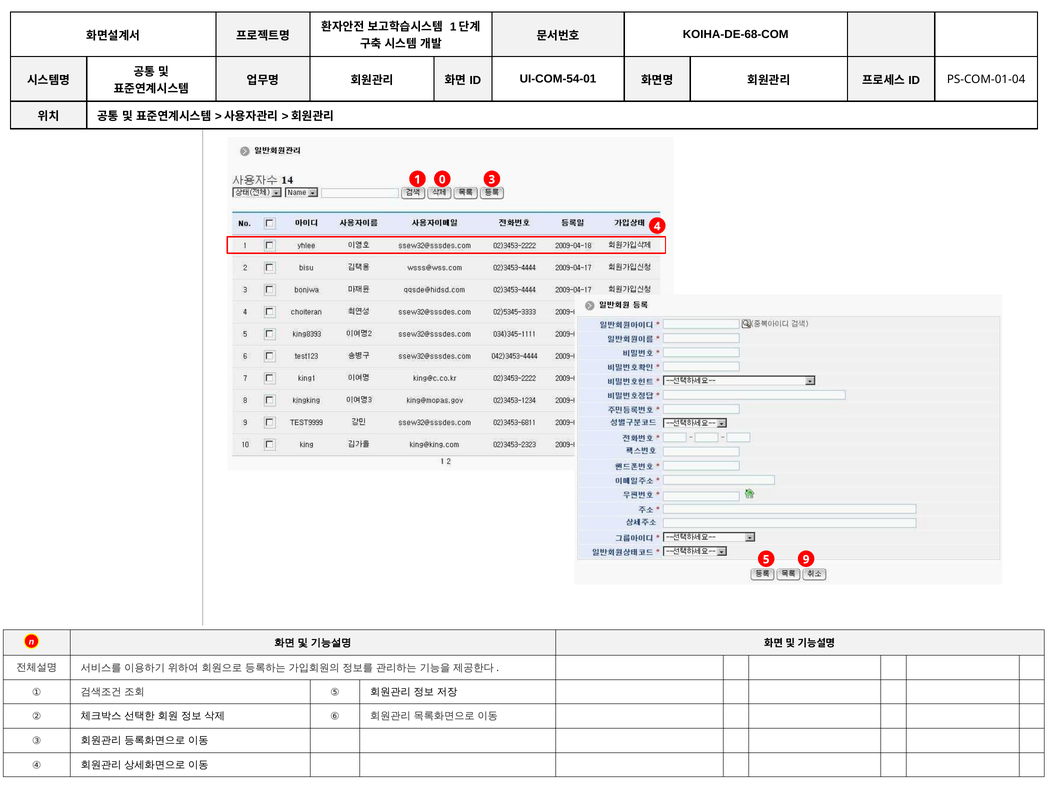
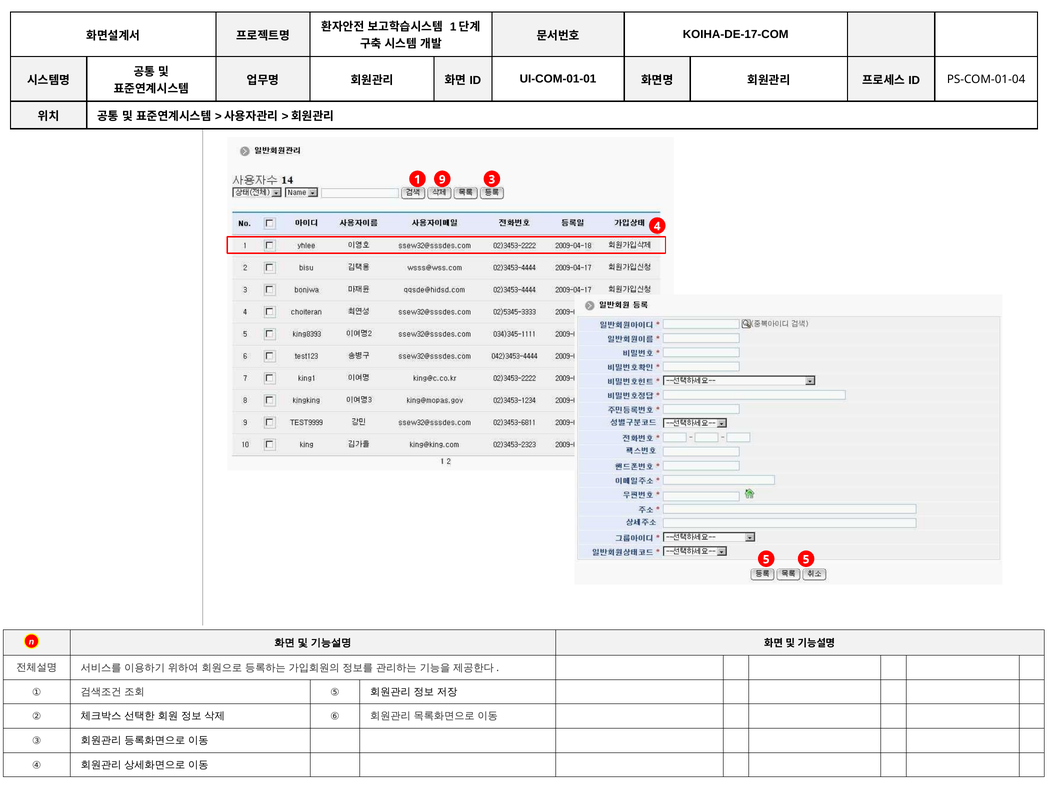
KOIHA-DE-68-COM: KOIHA-DE-68-COM -> KOIHA-DE-17-COM (736, 35)
UI-COM-54-01: UI-COM-54-01 -> UI-COM-01-01 (558, 79)
0: 0 -> 9 (442, 179)
5 9: 9 -> 5 (806, 559)
